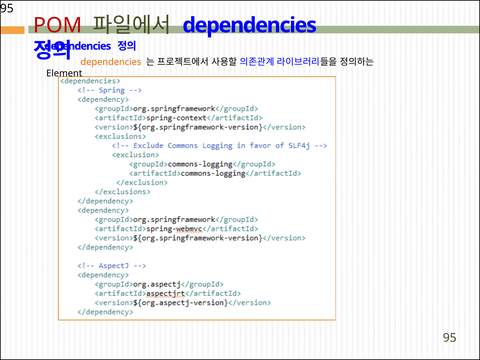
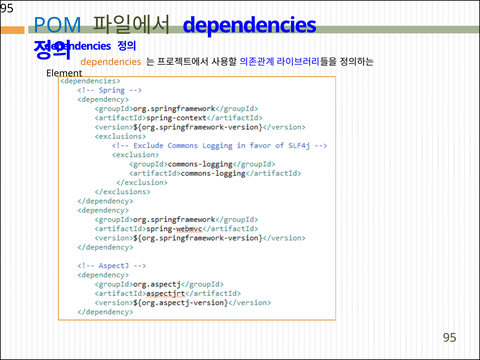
POM colour: red -> blue (58, 25)
